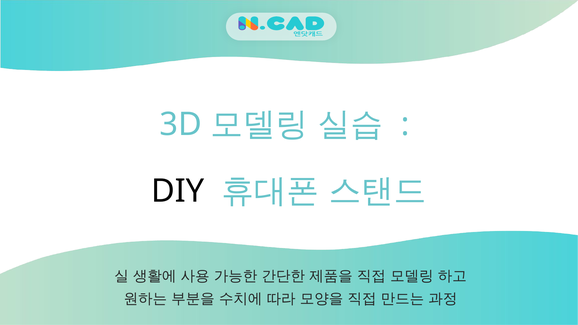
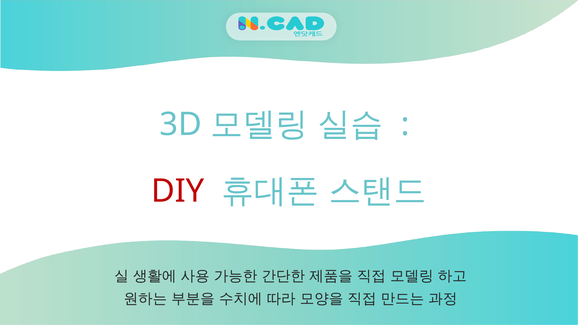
DIY colour: black -> red (178, 191)
